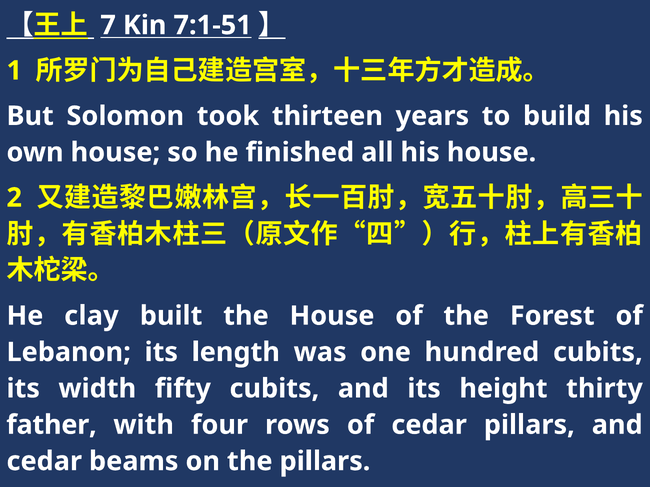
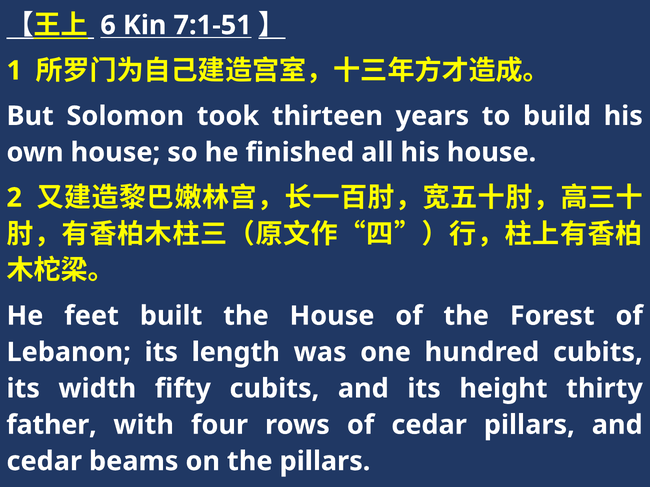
7: 7 -> 6 (108, 25)
clay: clay -> feet (92, 316)
